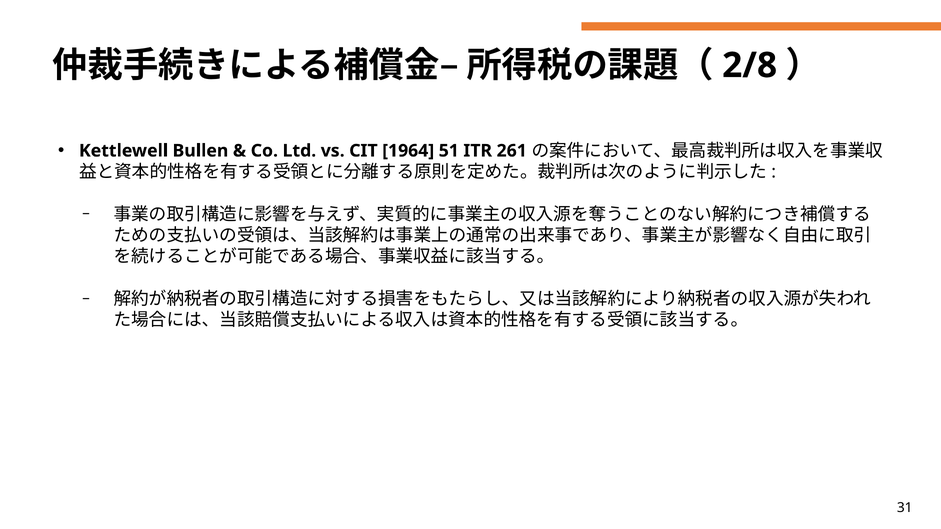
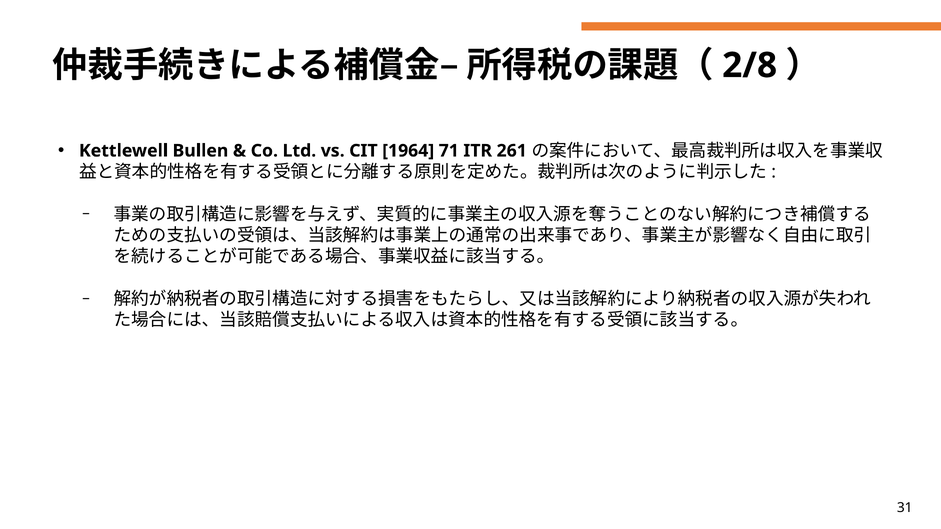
51: 51 -> 71 (449, 151)
